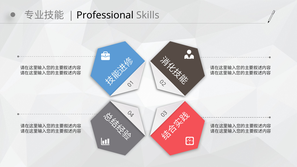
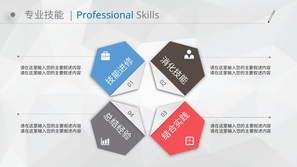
Professional colour: black -> blue (105, 15)
